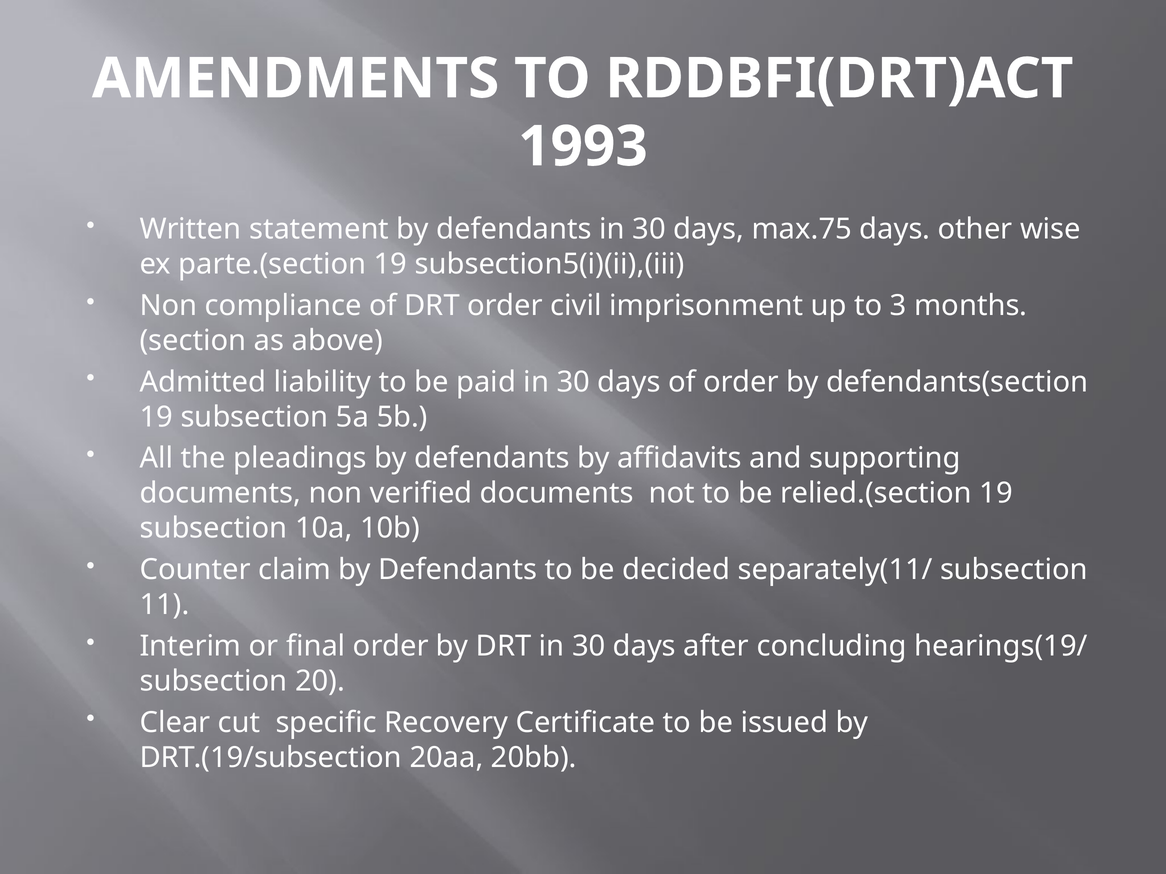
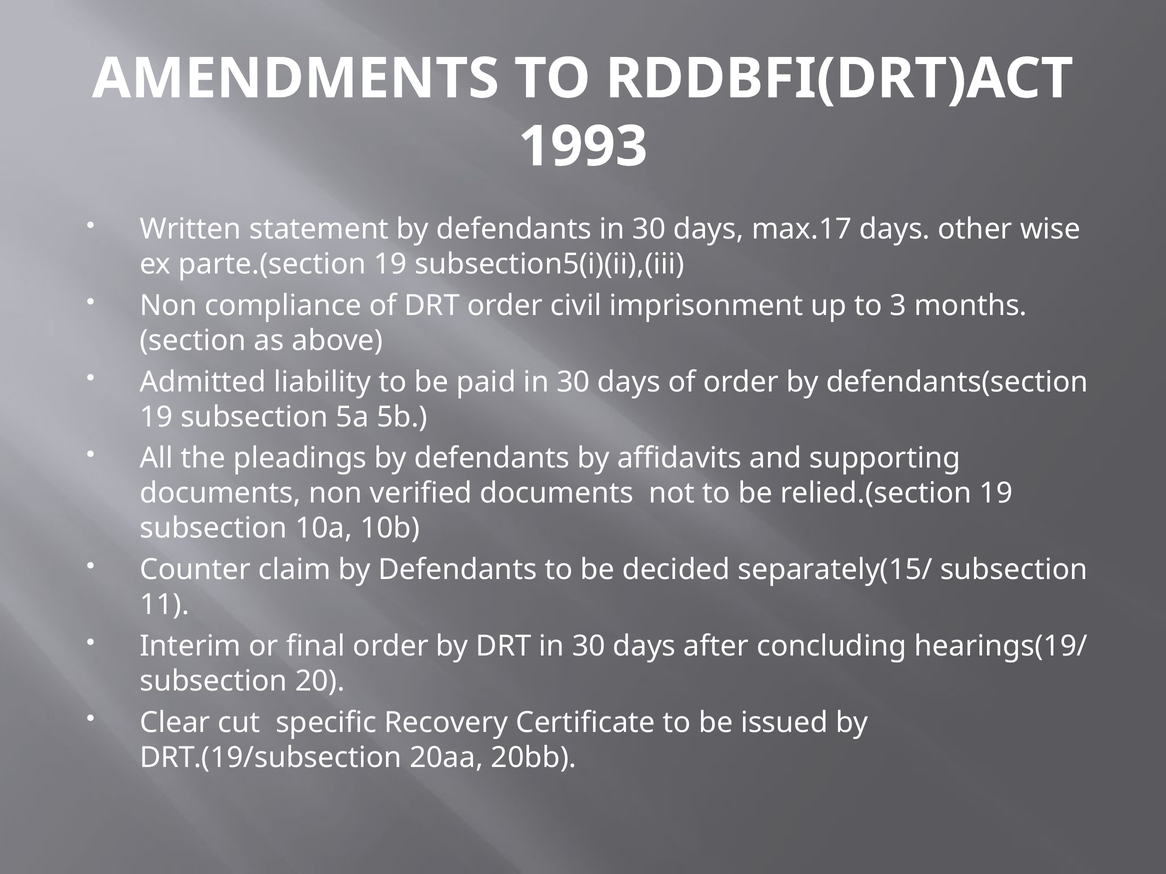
max.75: max.75 -> max.17 (802, 229)
separately(11/: separately(11/ -> separately(15/ (835, 570)
